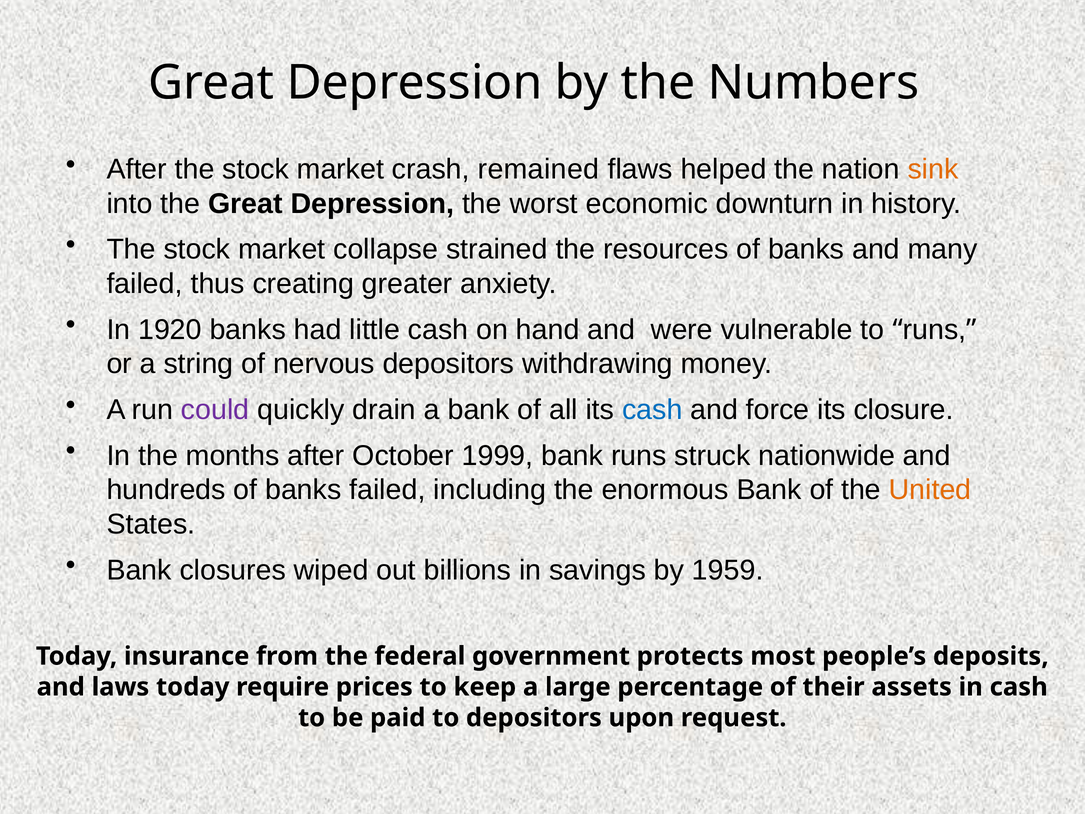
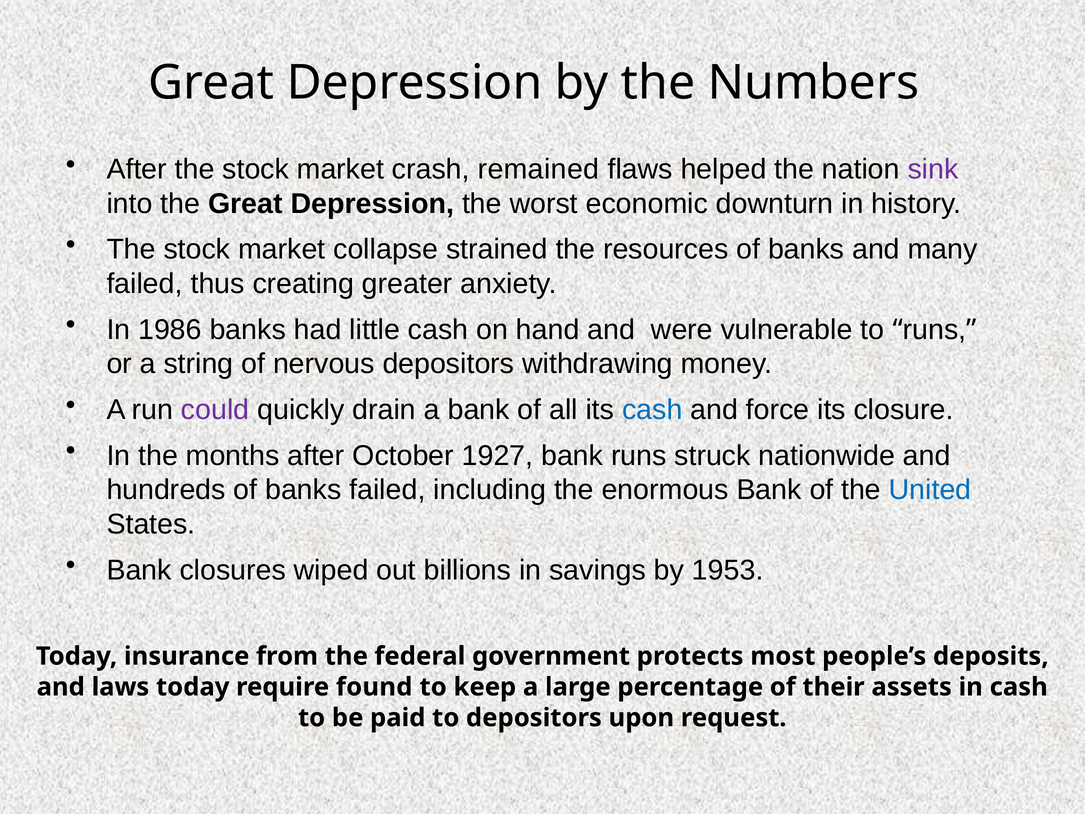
sink colour: orange -> purple (933, 169)
1920: 1920 -> 1986 (170, 330)
1999: 1999 -> 1927 (498, 455)
United colour: orange -> blue (930, 490)
1959: 1959 -> 1953 (728, 570)
prices: prices -> found (374, 687)
